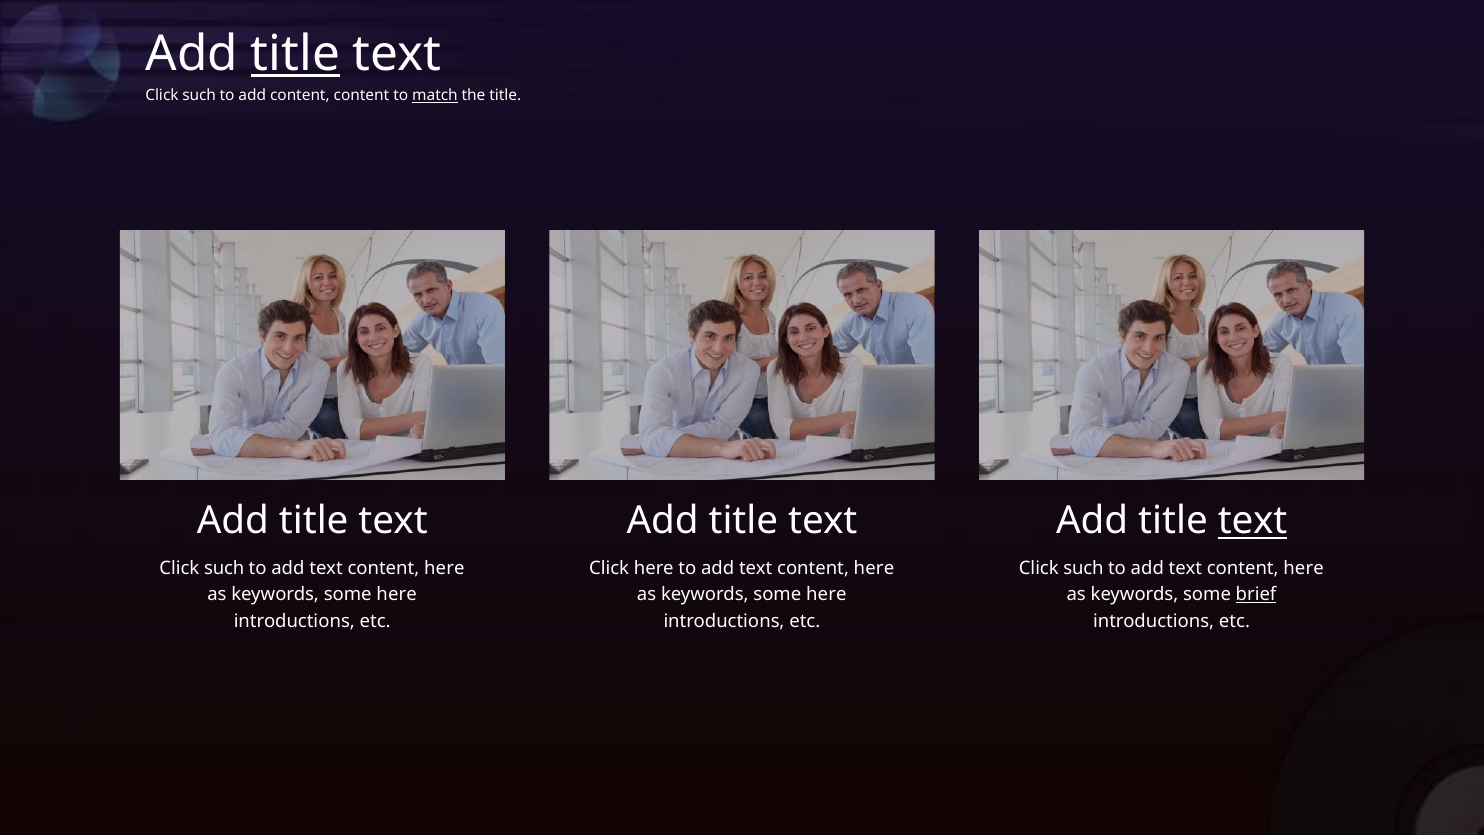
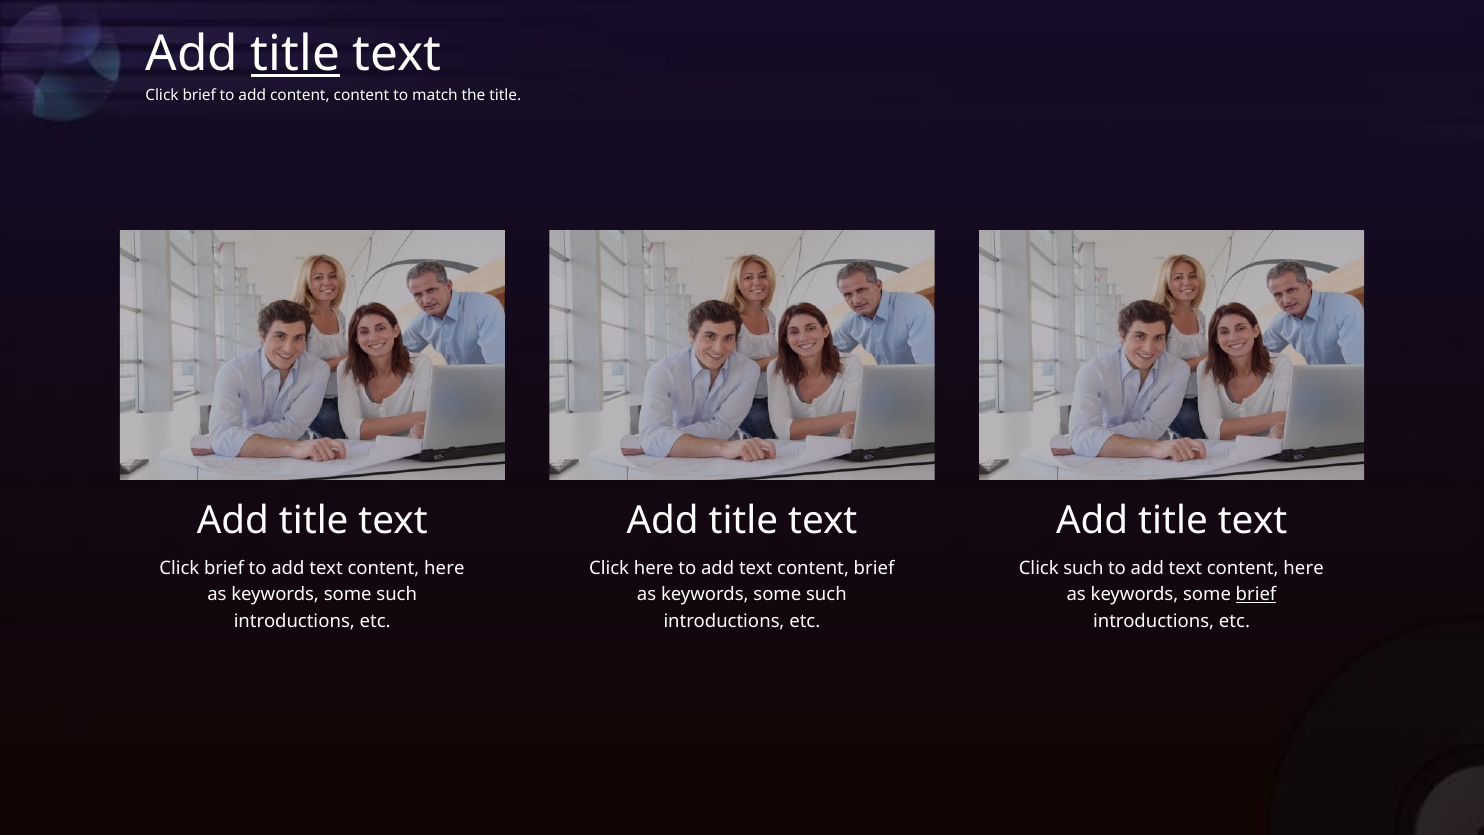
such: such -> brief (199, 95)
match underline: present -> none (435, 95)
text underline: present -> none (1253, 521)
such: such -> brief (224, 568)
here: here -> brief (874, 568)
here: here -> such (397, 594)
here: here -> such (826, 594)
